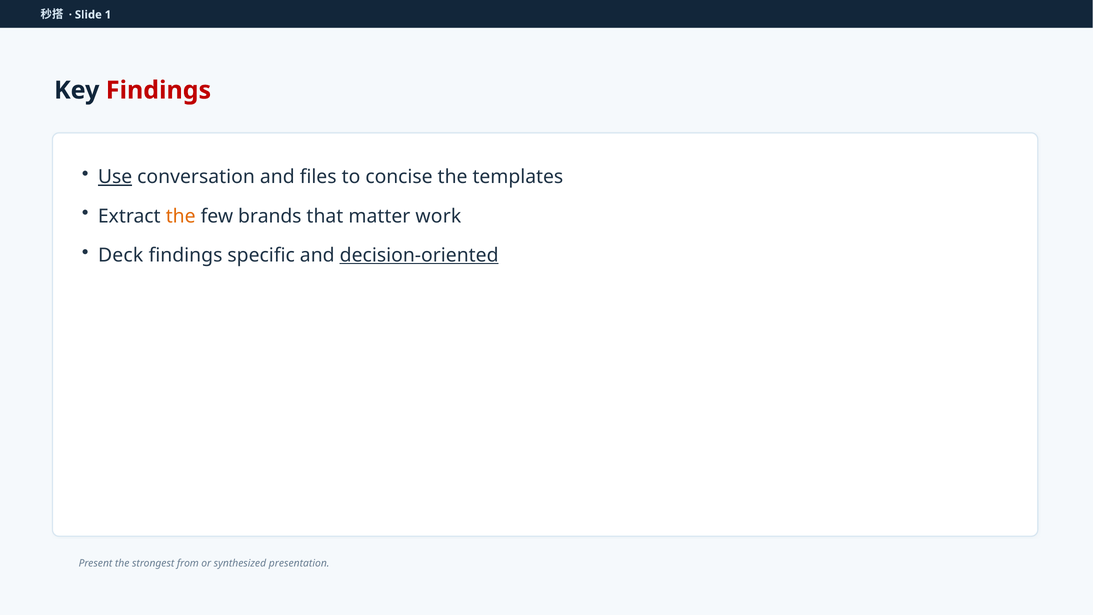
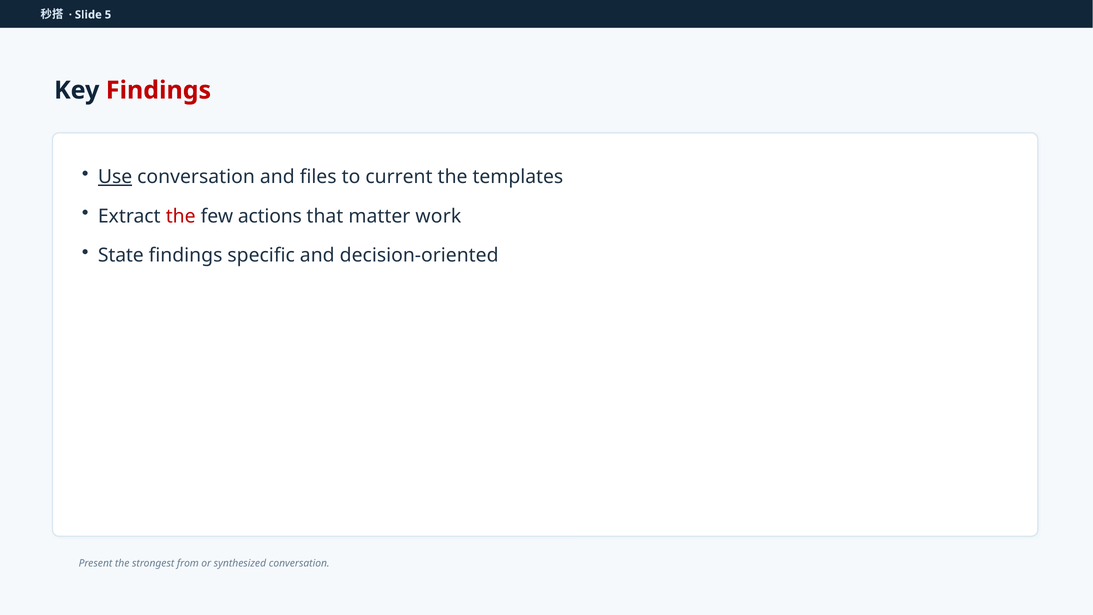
1: 1 -> 5 (108, 15)
concise: concise -> current (399, 177)
the colour: orange -> red (181, 216)
brands: brands -> actions (270, 216)
Deck: Deck -> State (121, 255)
decision-oriented underline: present -> none (419, 255)
synthesized presentation: presentation -> conversation (299, 563)
